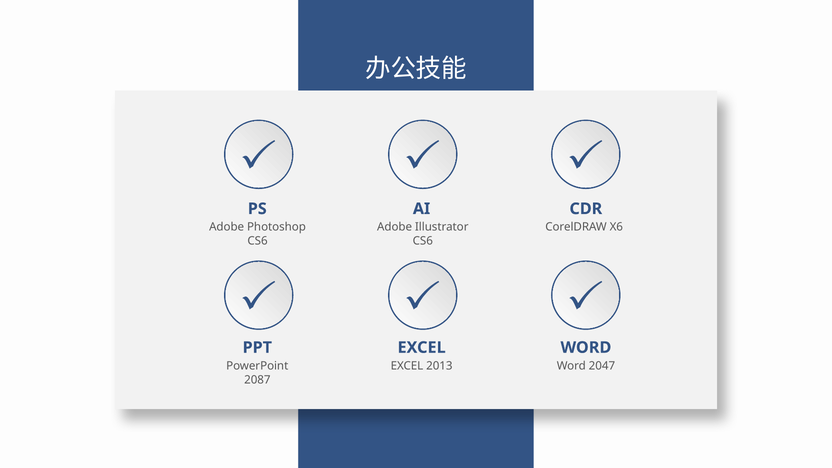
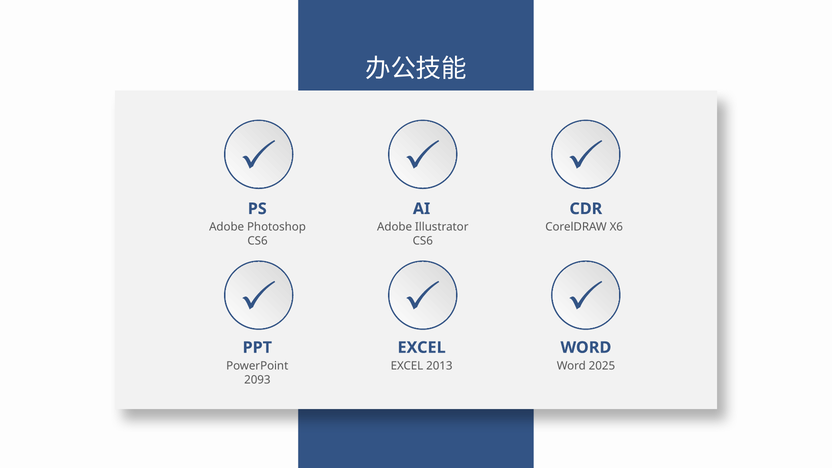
2047: 2047 -> 2025 (602, 366)
2087: 2087 -> 2093 (257, 380)
